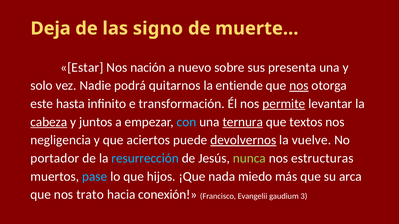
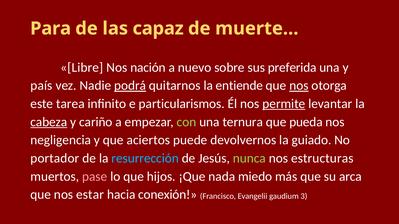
Deja: Deja -> Para (51, 29)
signo: signo -> capaz (158, 29)
Estar: Estar -> Libre (82, 68)
presenta: presenta -> preferida (292, 68)
solo: solo -> país (41, 86)
podrá underline: none -> present (130, 86)
hasta: hasta -> tarea (70, 104)
transformación: transformación -> particularismos (182, 104)
juntos: juntos -> cariño (96, 122)
con colour: light blue -> light green (186, 122)
ternura underline: present -> none (243, 122)
textos: textos -> pueda (306, 122)
devolvernos underline: present -> none (243, 140)
vuelve: vuelve -> guiado (312, 140)
pase colour: light blue -> pink (95, 177)
trato: trato -> estar (90, 195)
